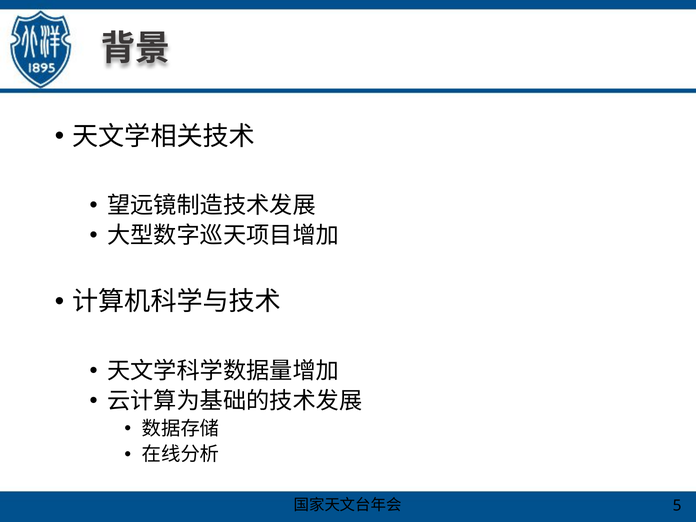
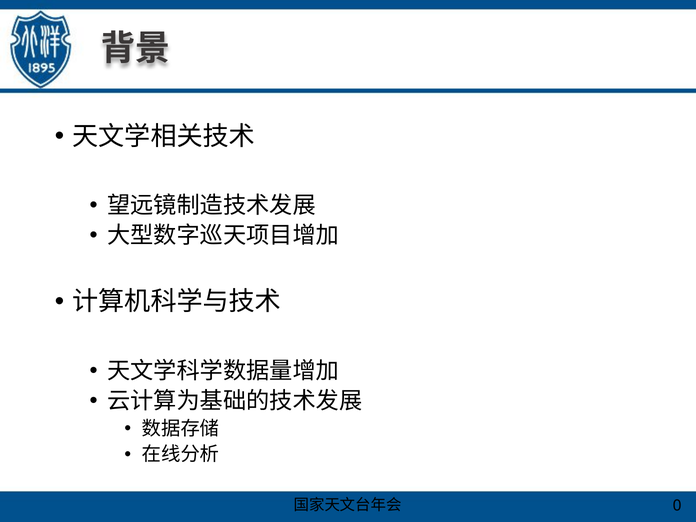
5: 5 -> 0 (677, 506)
